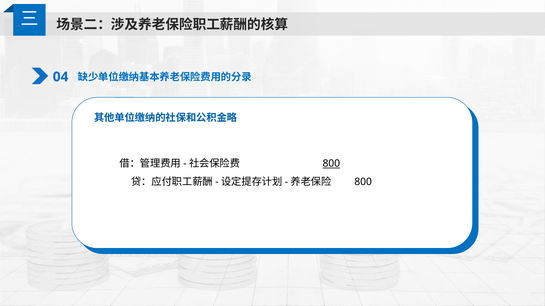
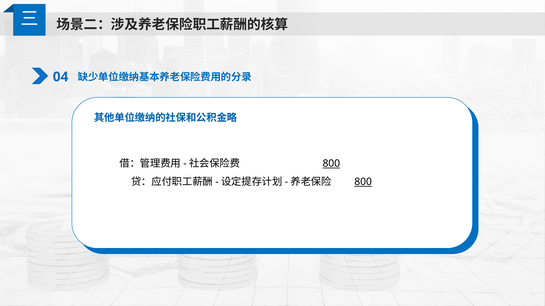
800 underline: none -> present (363, 182)
